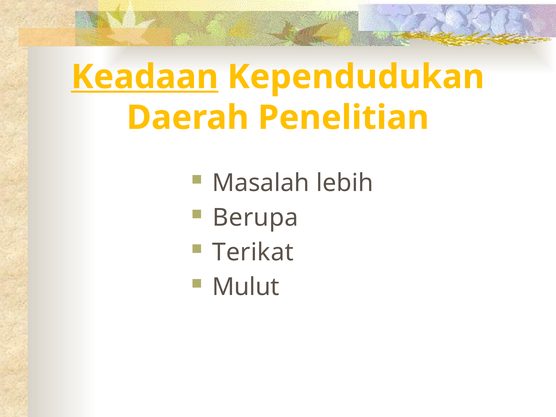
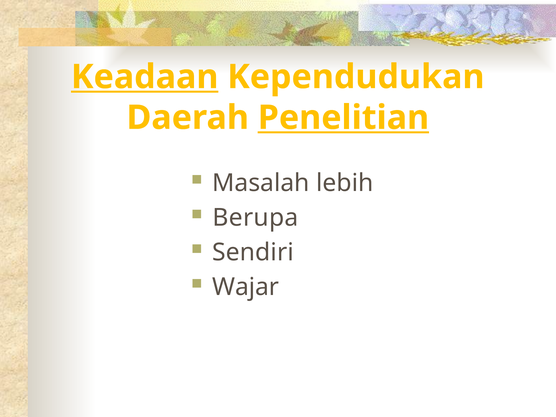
Penelitian underline: none -> present (343, 118)
Terikat: Terikat -> Sendiri (253, 252)
Mulut: Mulut -> Wajar (246, 287)
